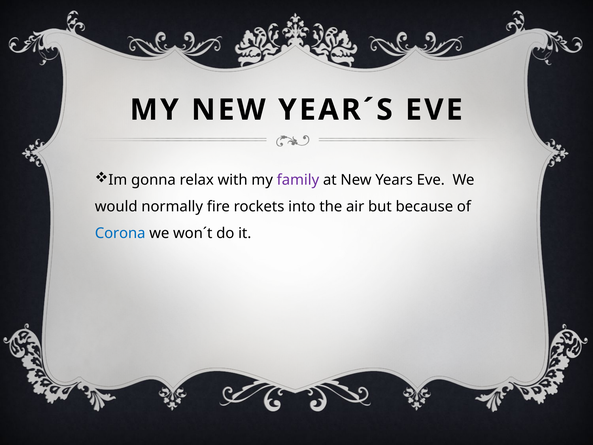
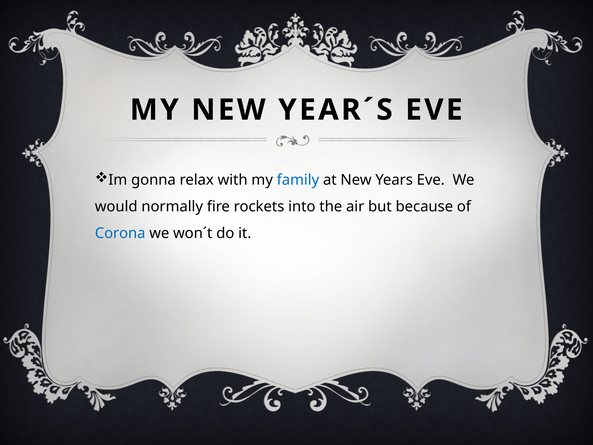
family colour: purple -> blue (298, 180)
